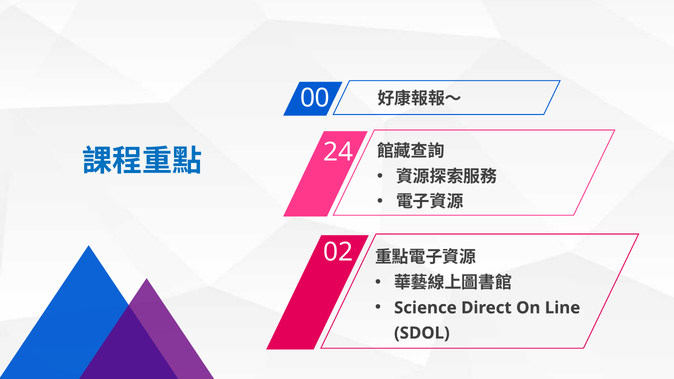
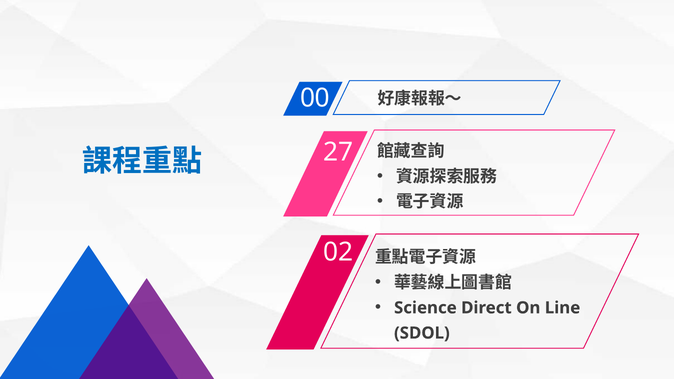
24: 24 -> 27 (338, 152)
